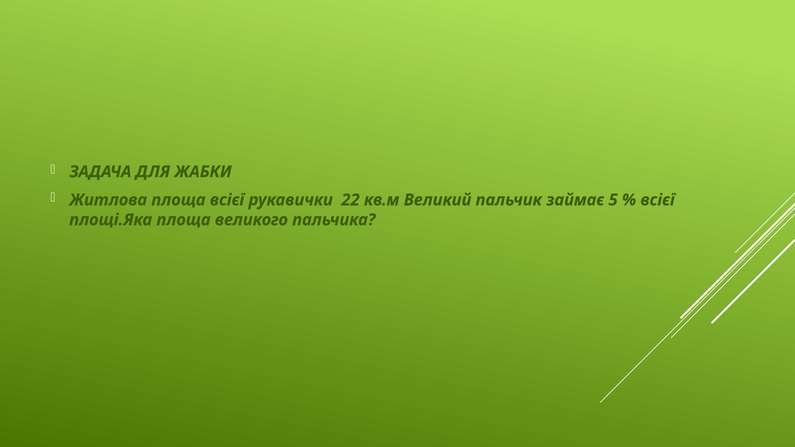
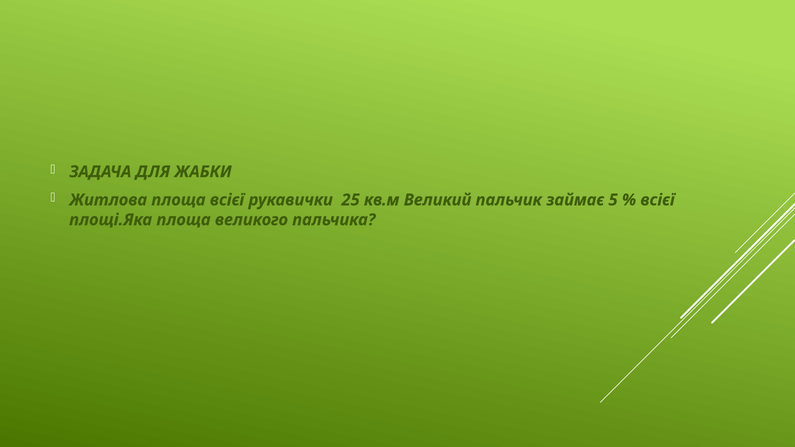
22: 22 -> 25 (351, 200)
